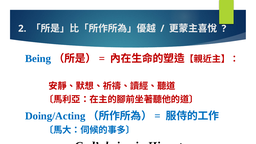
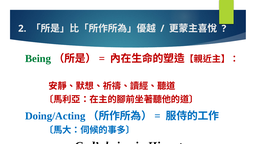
Being colour: blue -> green (38, 59)
